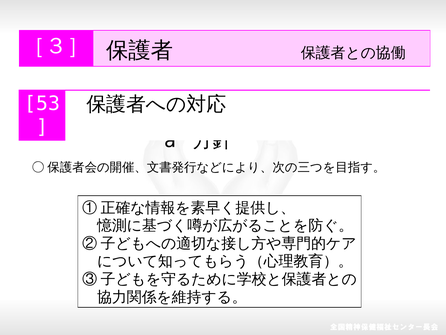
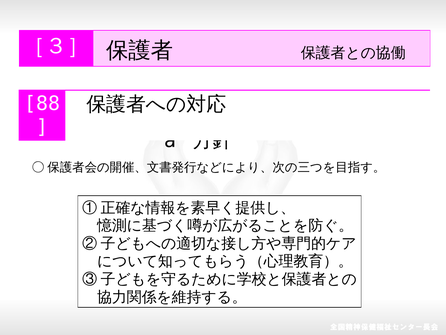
53: 53 -> 88 (42, 104)
